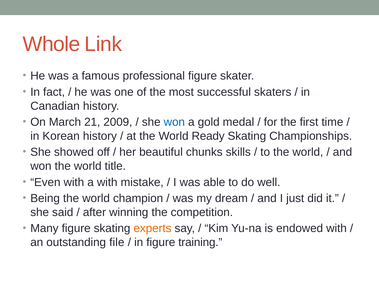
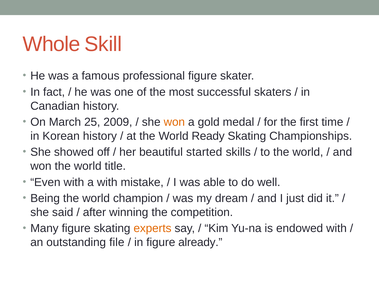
Link: Link -> Skill (103, 44)
21: 21 -> 25 (92, 122)
won colour: blue -> orange (174, 122)
chunks: chunks -> started (204, 152)
training: training -> already (200, 242)
